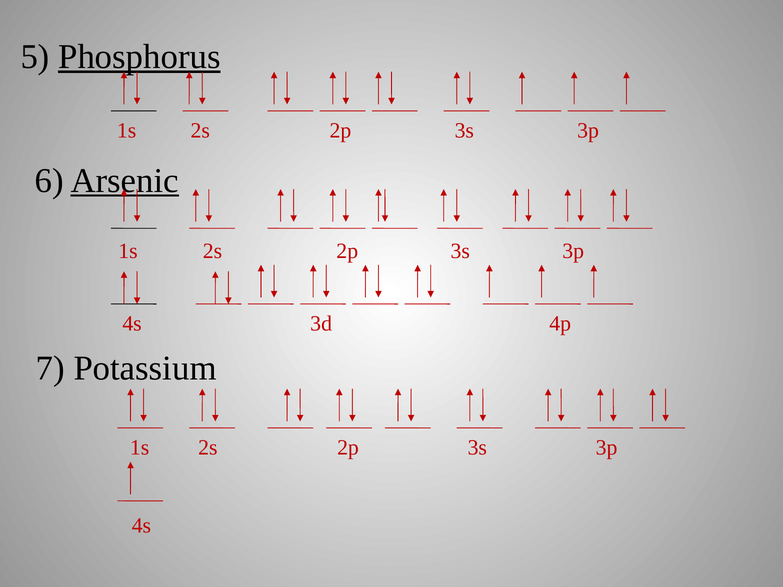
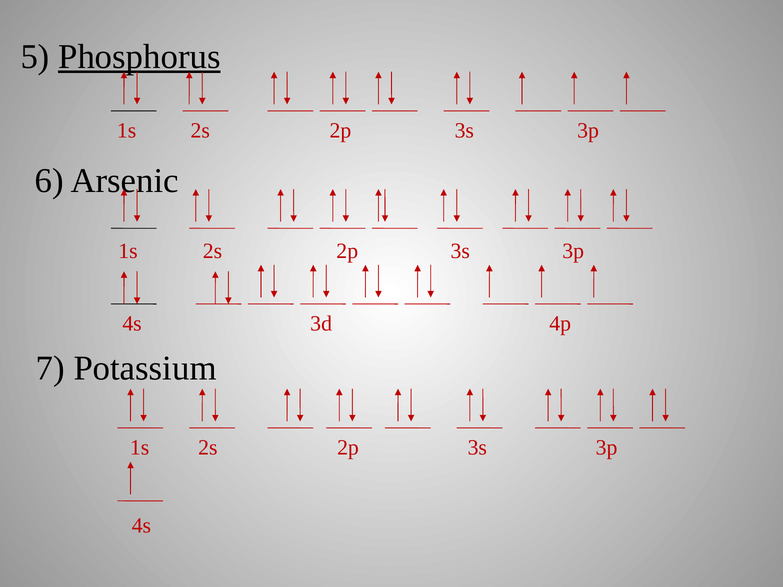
Arsenic underline: present -> none (125, 181)
